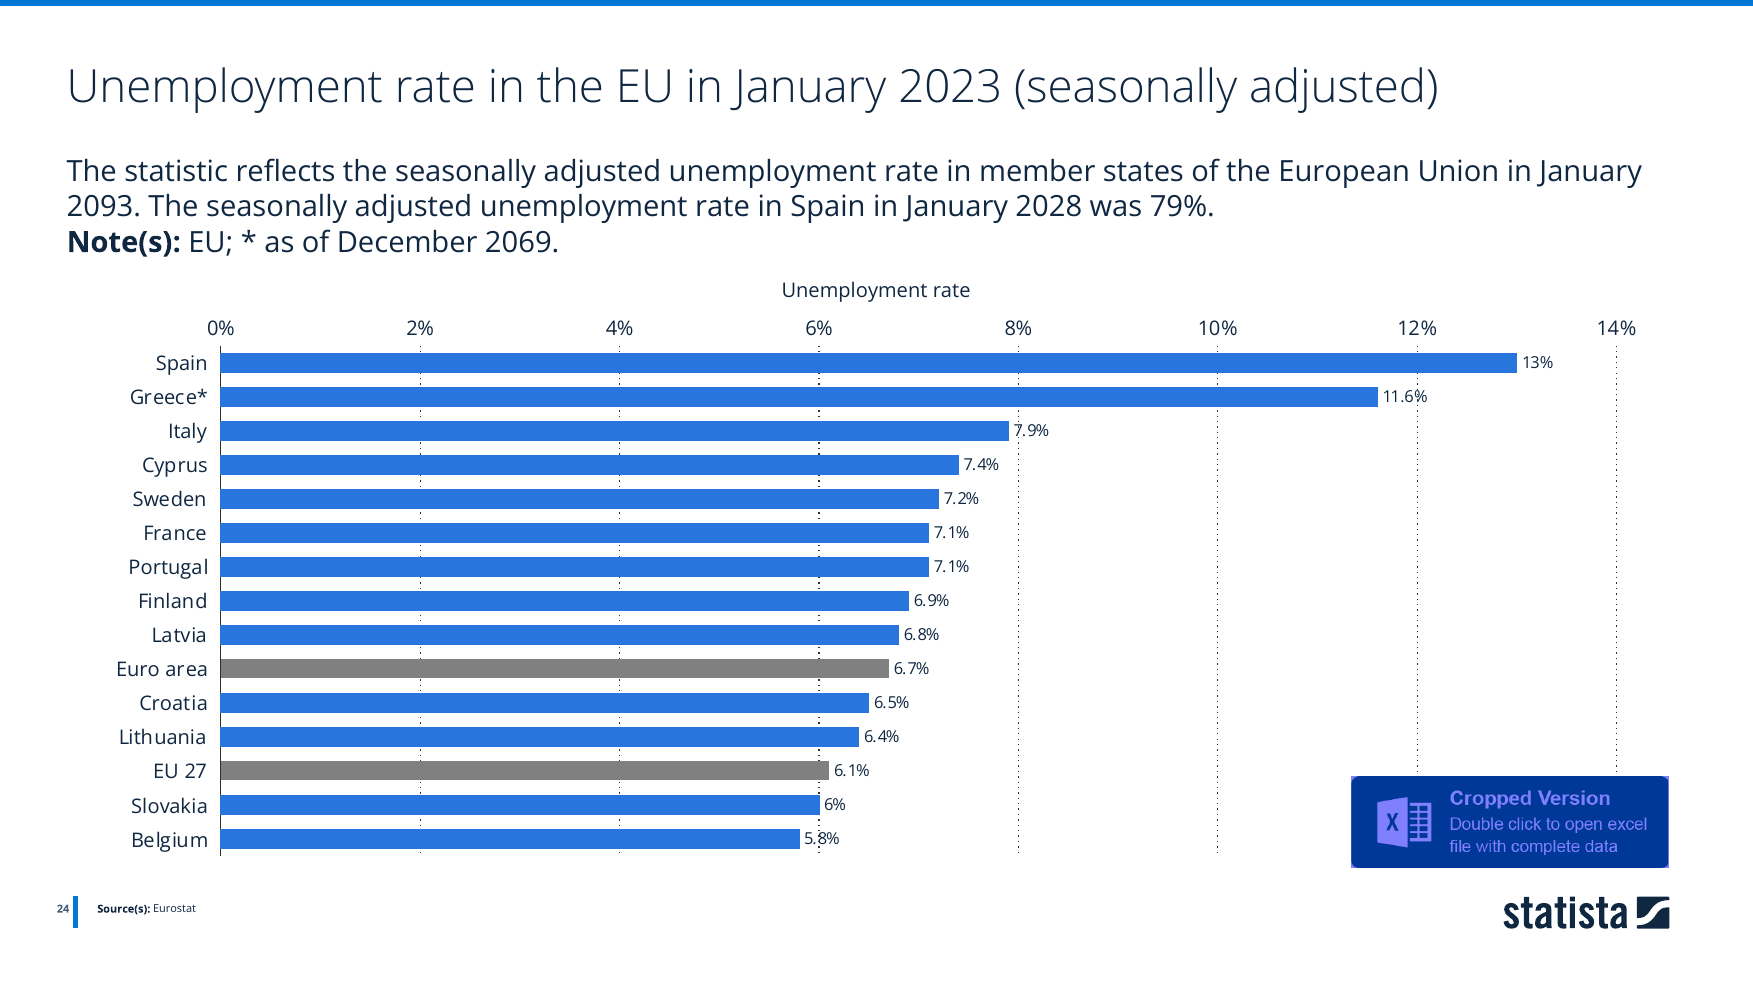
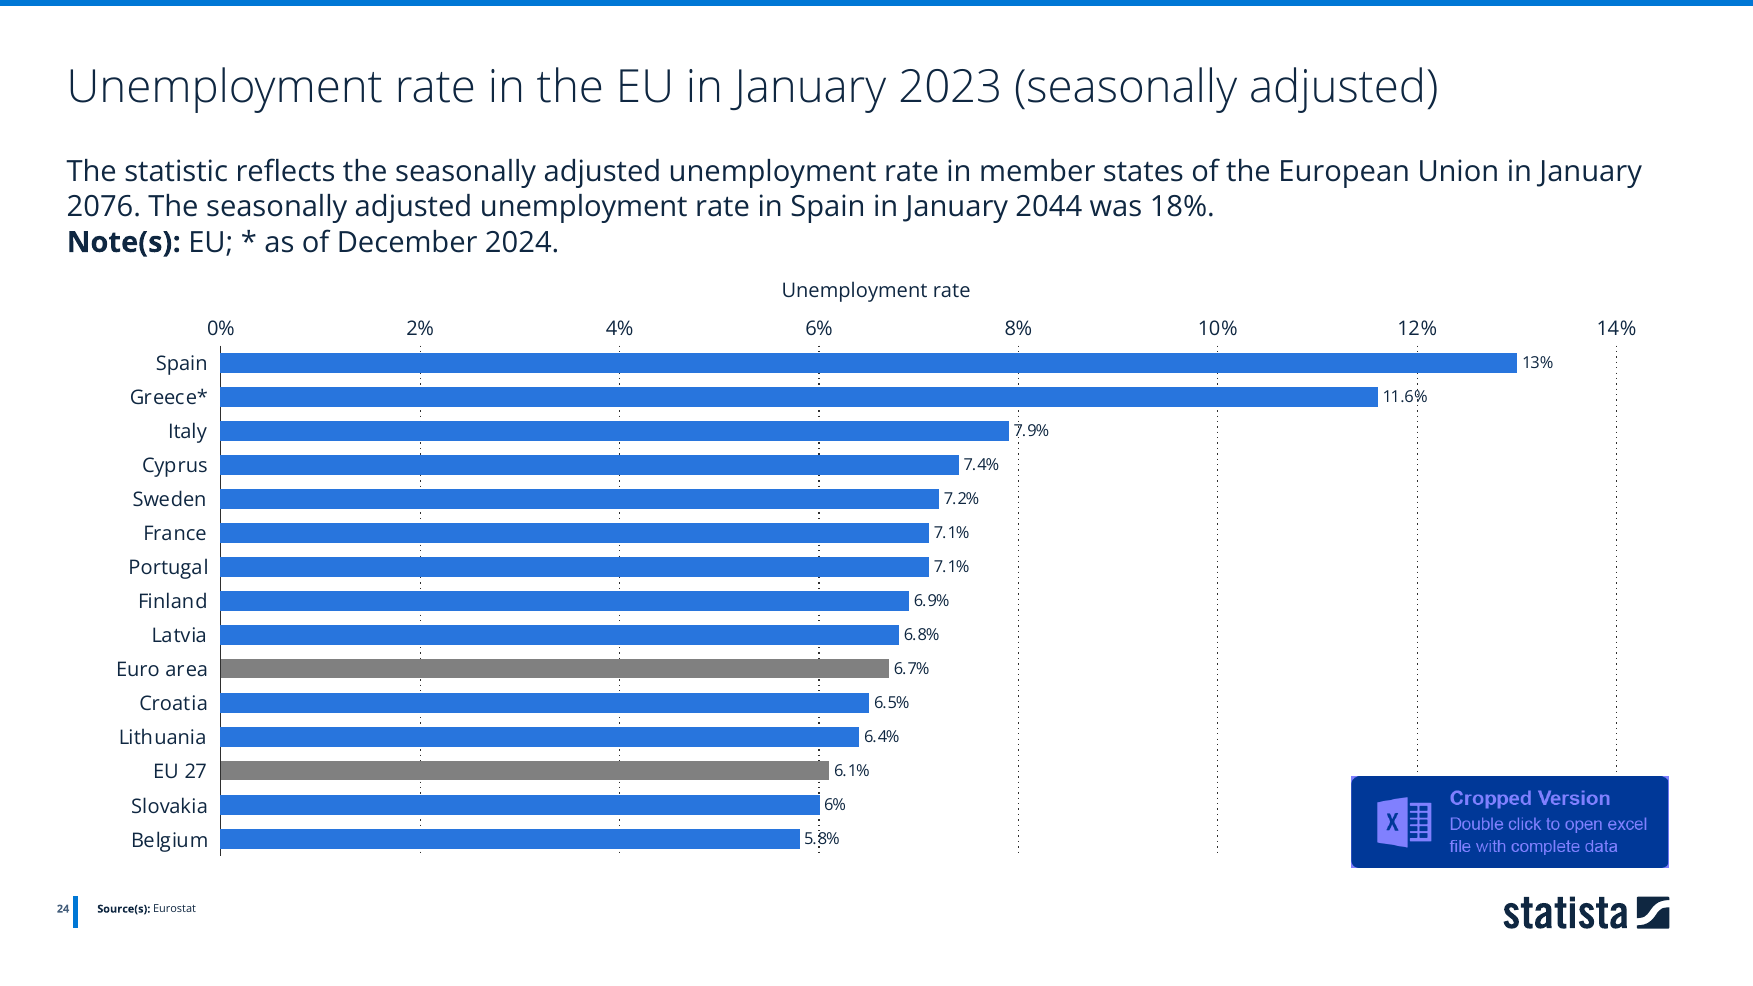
2093: 2093 -> 2076 (104, 207)
2028: 2028 -> 2044 (1049, 207)
79%: 79% -> 18% (1182, 207)
2069: 2069 -> 2024 (522, 242)
